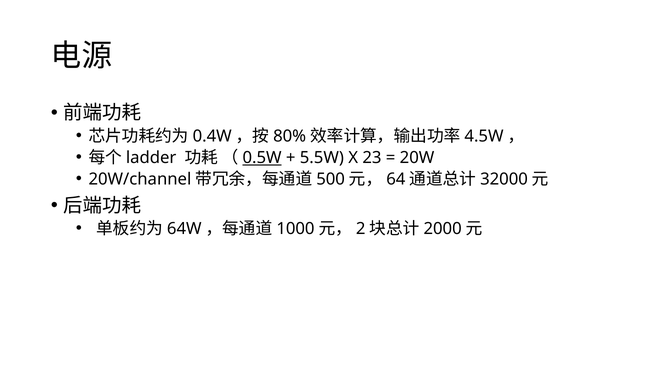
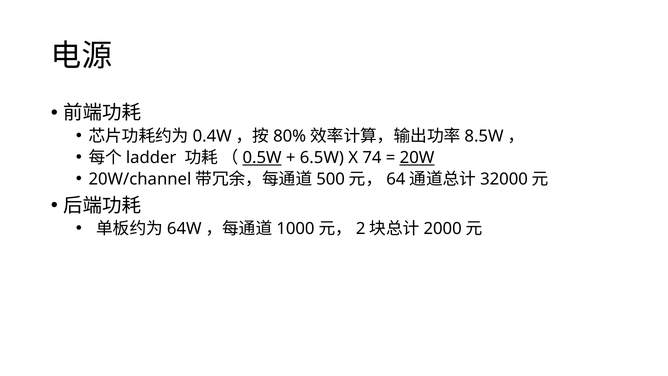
4.5W: 4.5W -> 8.5W (484, 136)
5.5W: 5.5W -> 6.5W (322, 157)
23: 23 -> 74 (372, 157)
20W underline: none -> present (417, 157)
